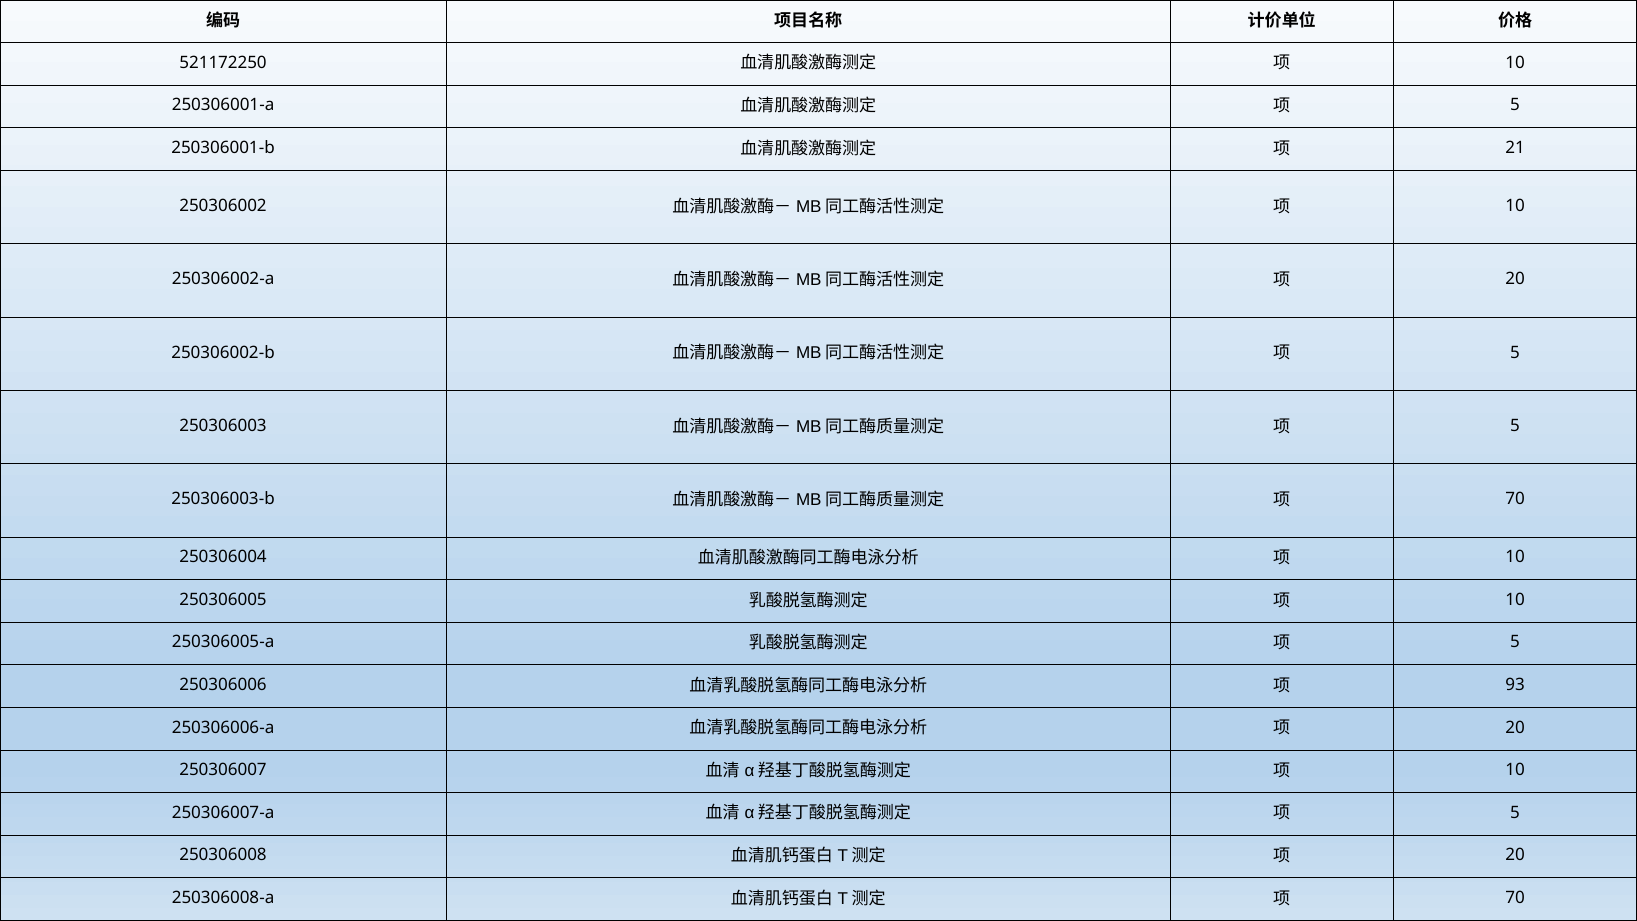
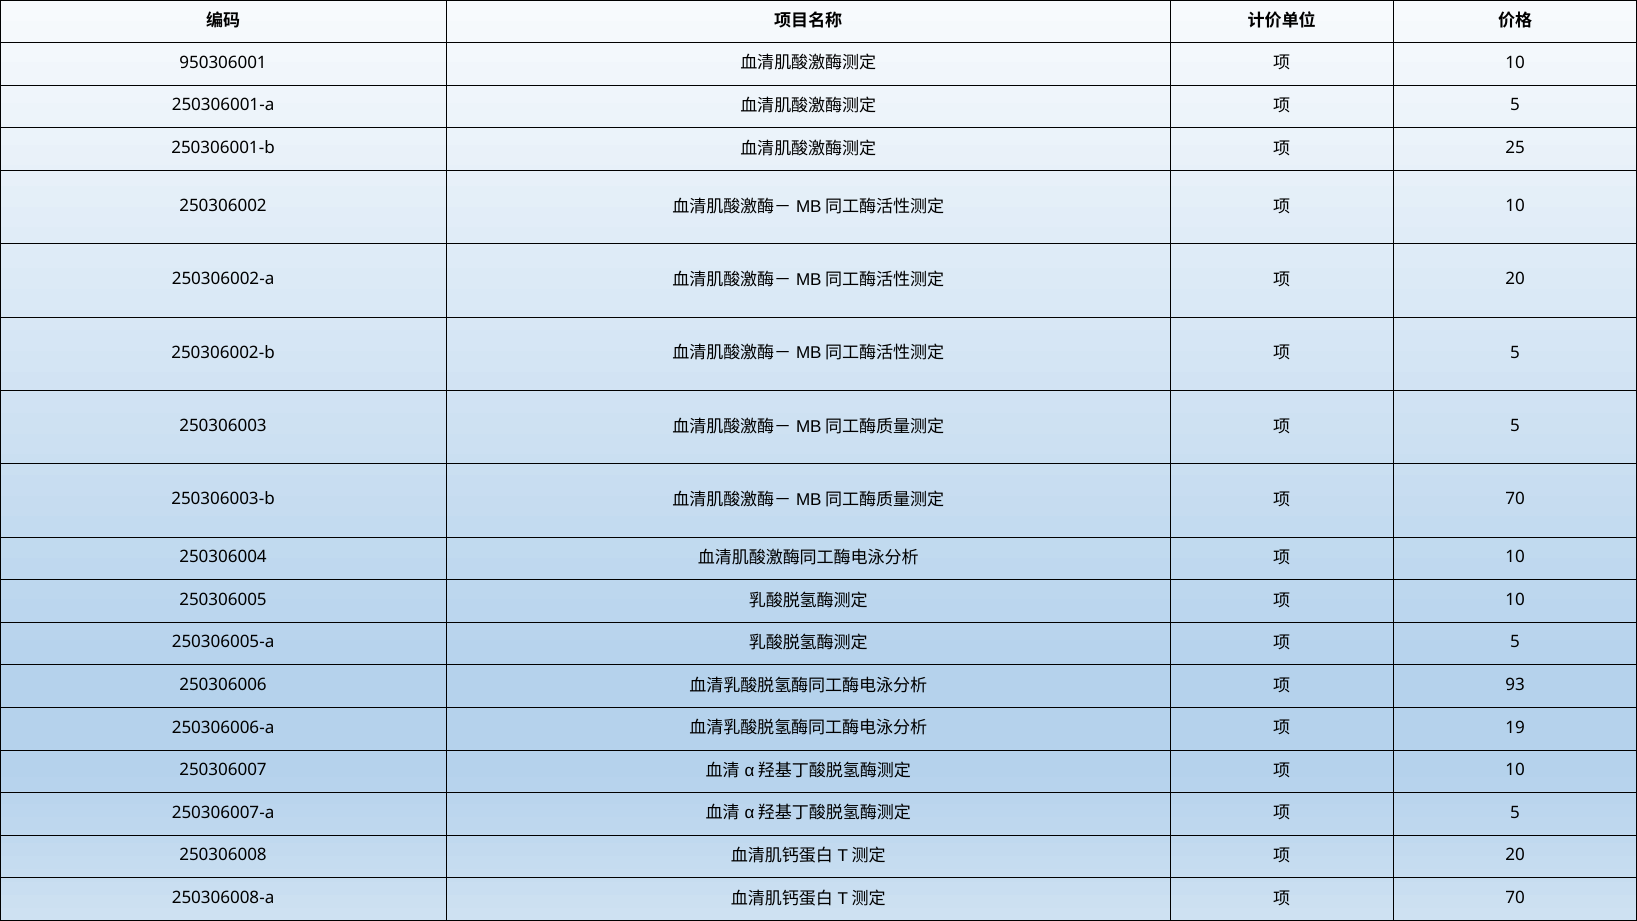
521172250: 521172250 -> 950306001 (223, 63)
21: 21 -> 25 (1515, 148)
20: 20 -> 19 (1515, 727)
